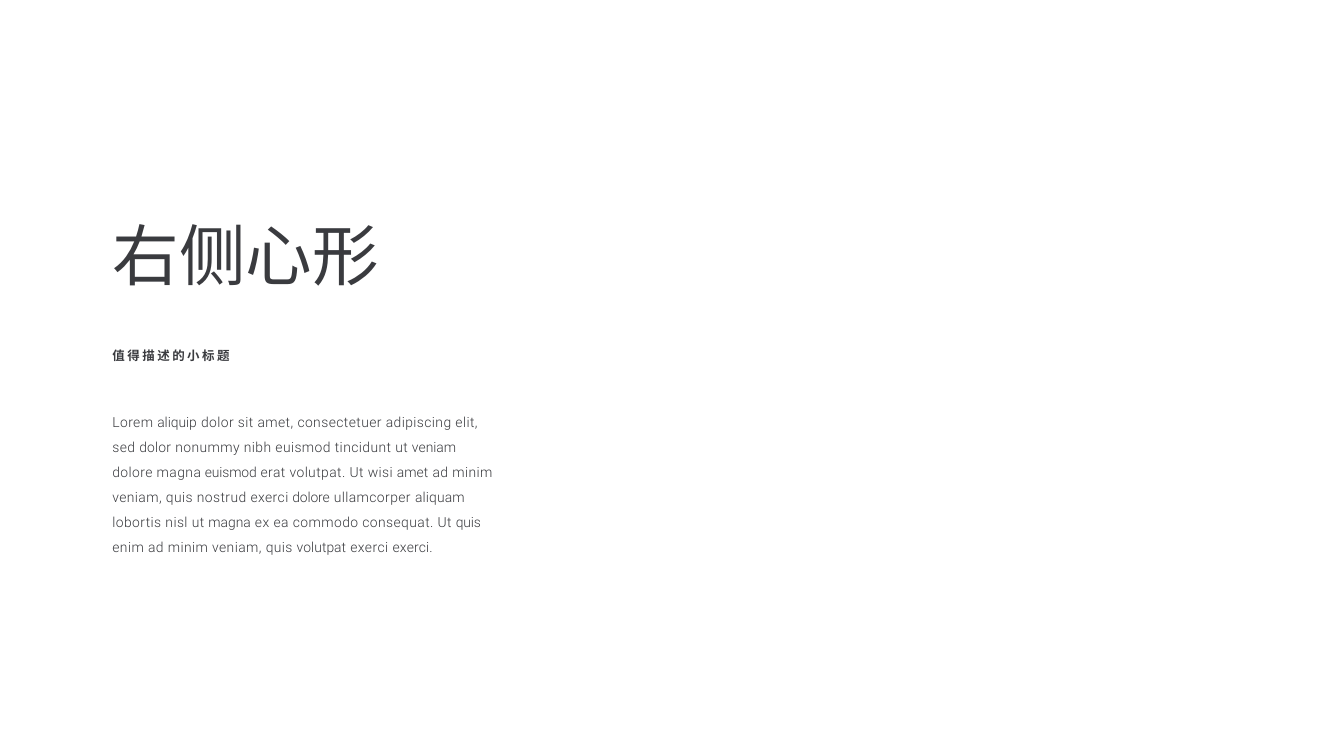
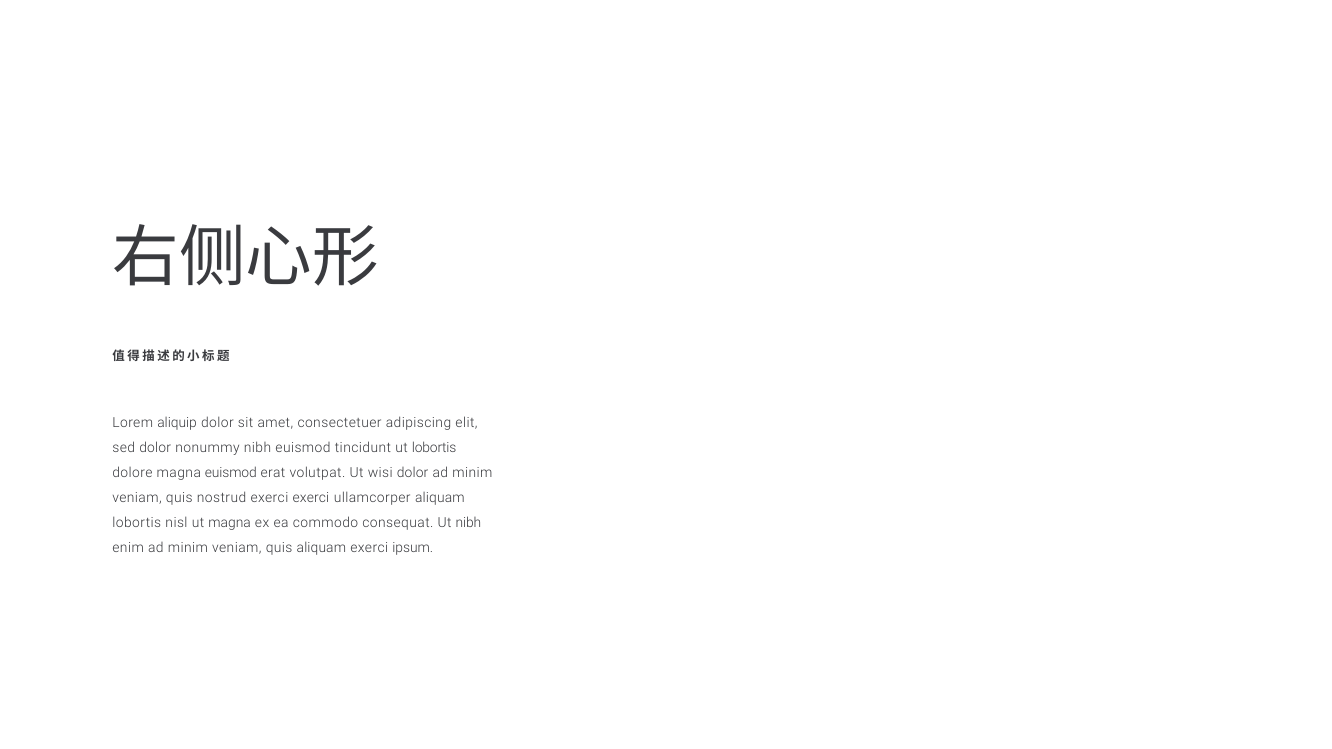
ut veniam: veniam -> lobortis (434, 448)
wisi amet: amet -> dolor (413, 473)
exerci dolore: dolore -> exerci (311, 498)
Ut quis: quis -> nibh (468, 523)
quis volutpat: volutpat -> aliquam (321, 548)
exerci exerci: exerci -> ipsum (413, 548)
